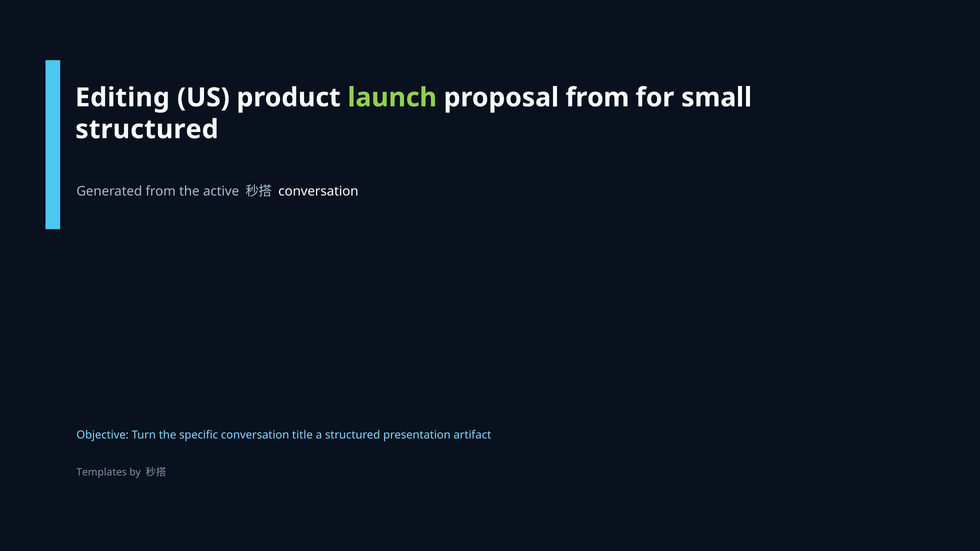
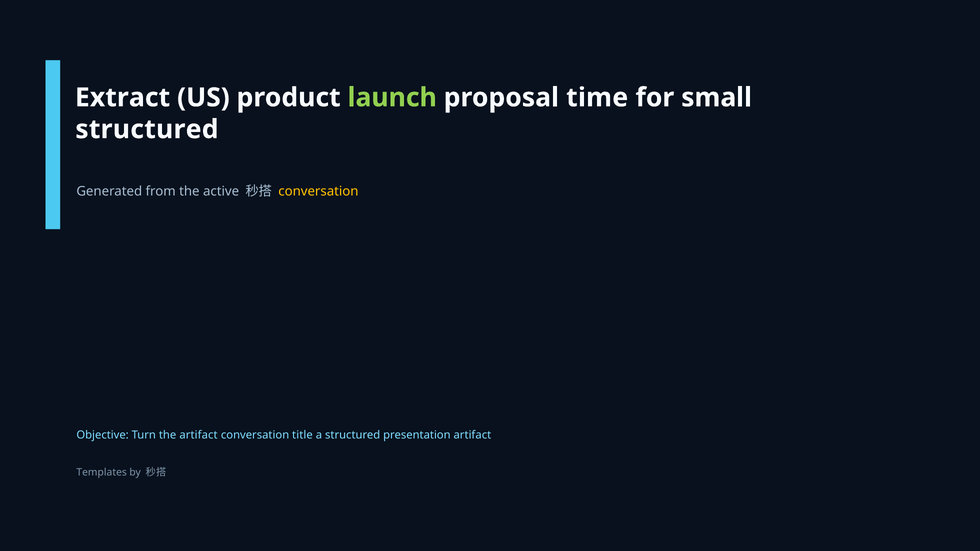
Editing: Editing -> Extract (123, 98)
proposal from: from -> time (597, 98)
conversation colour: white -> yellow (318, 191)
the specific: specific -> artifact (199, 435)
